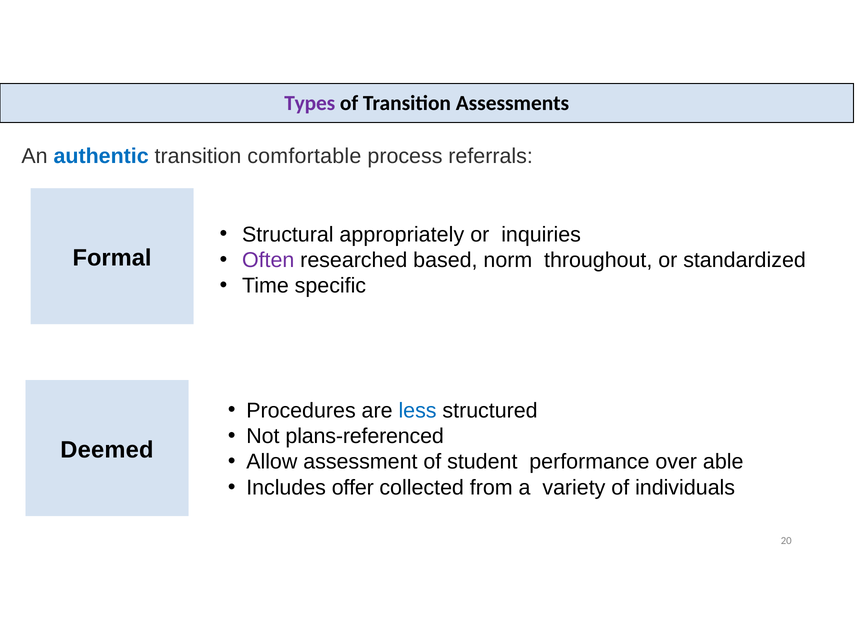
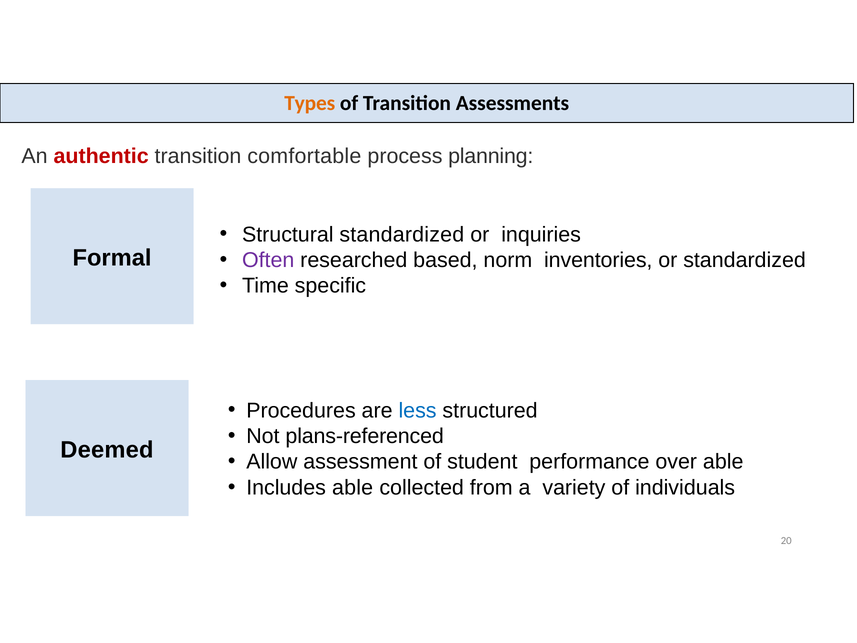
Types colour: purple -> orange (310, 103)
authentic colour: blue -> red (101, 156)
referrals: referrals -> planning (491, 156)
Structural appropriately: appropriately -> standardized (402, 234)
throughout: throughout -> inventories (598, 260)
Includes offer: offer -> able (353, 487)
